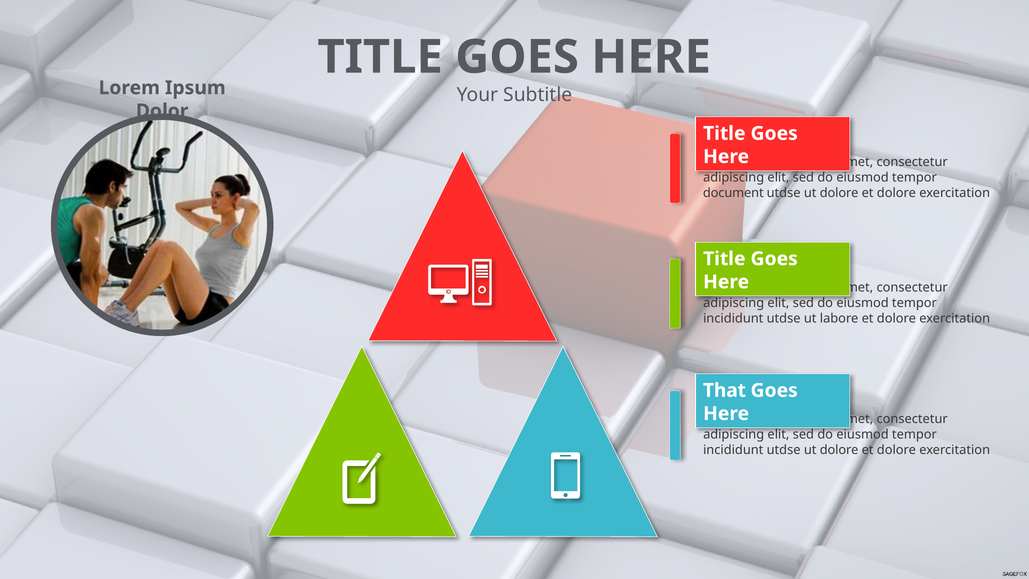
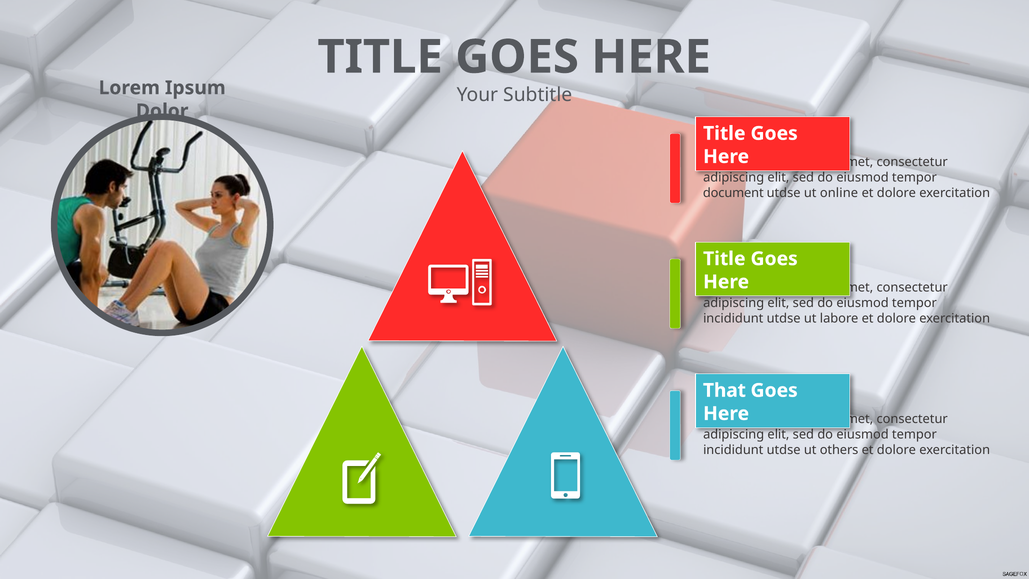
dolore: dolore -> online (839, 193)
incididunt utdse ut dolore: dolore -> others (839, 450)
